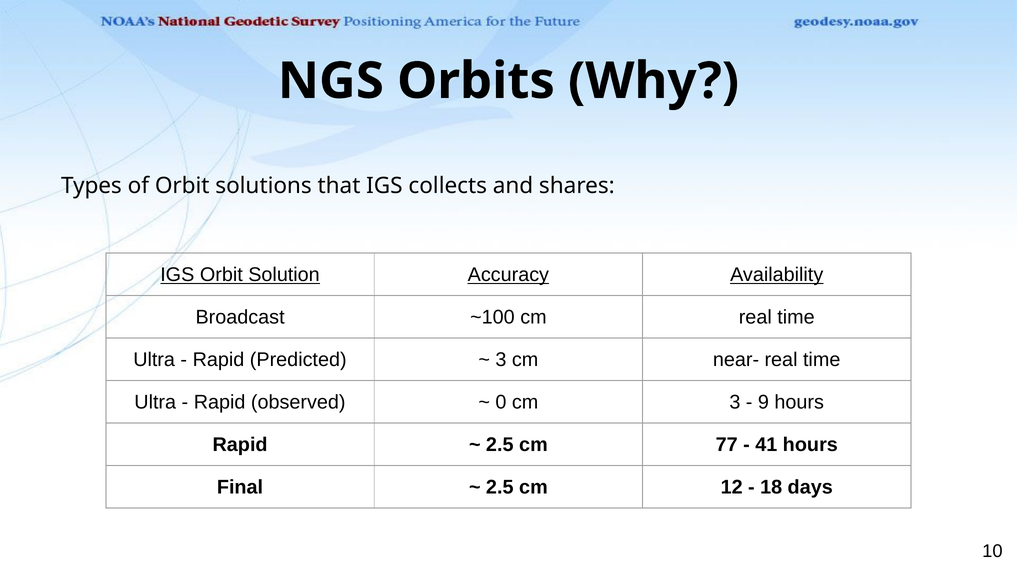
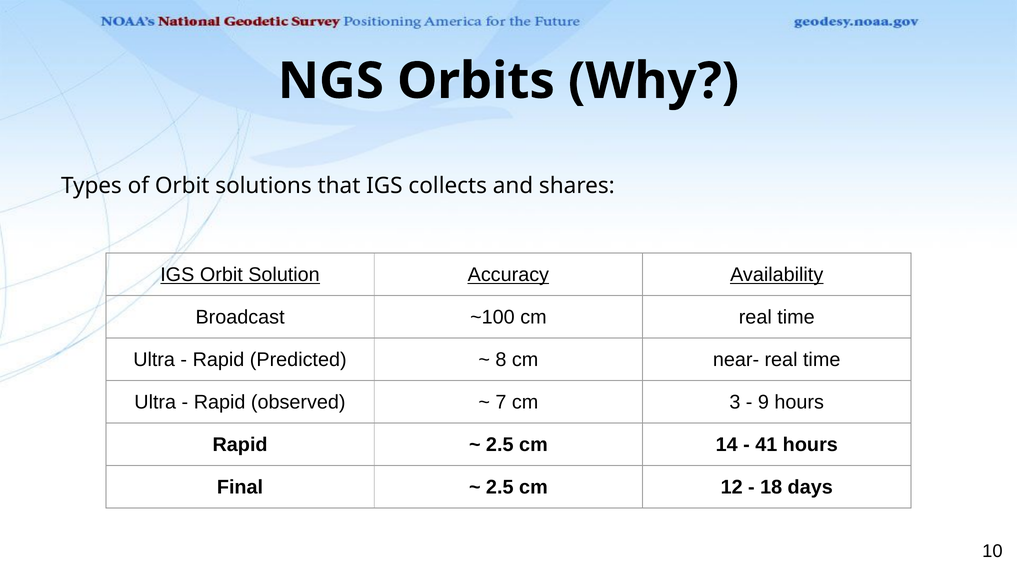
3: 3 -> 8 (501, 360)
0: 0 -> 7 (501, 402)
77: 77 -> 14 (727, 445)
